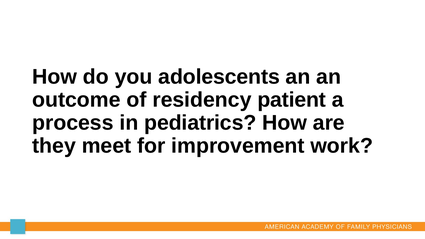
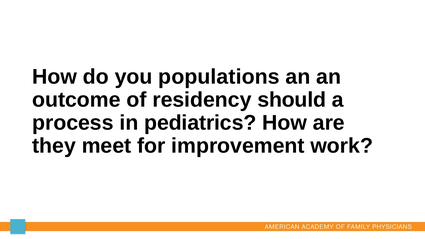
adolescents: adolescents -> populations (219, 77)
patient: patient -> should (292, 100)
